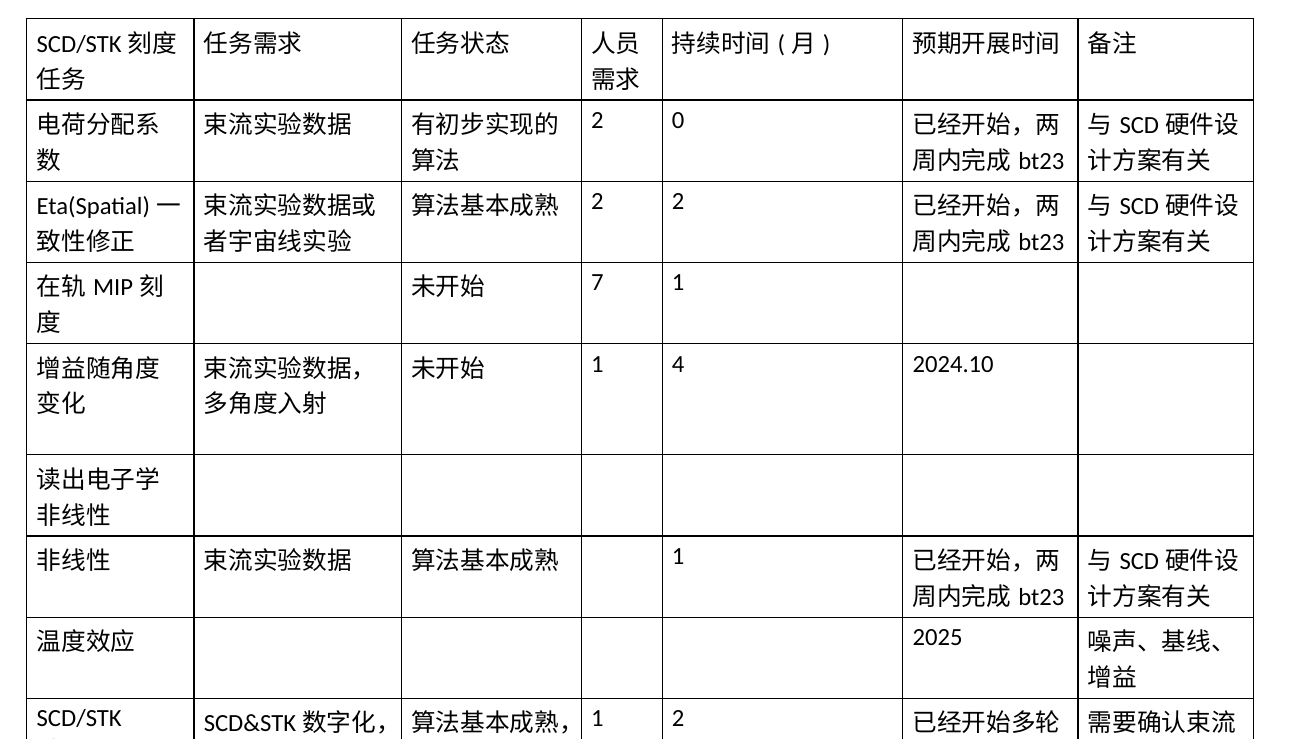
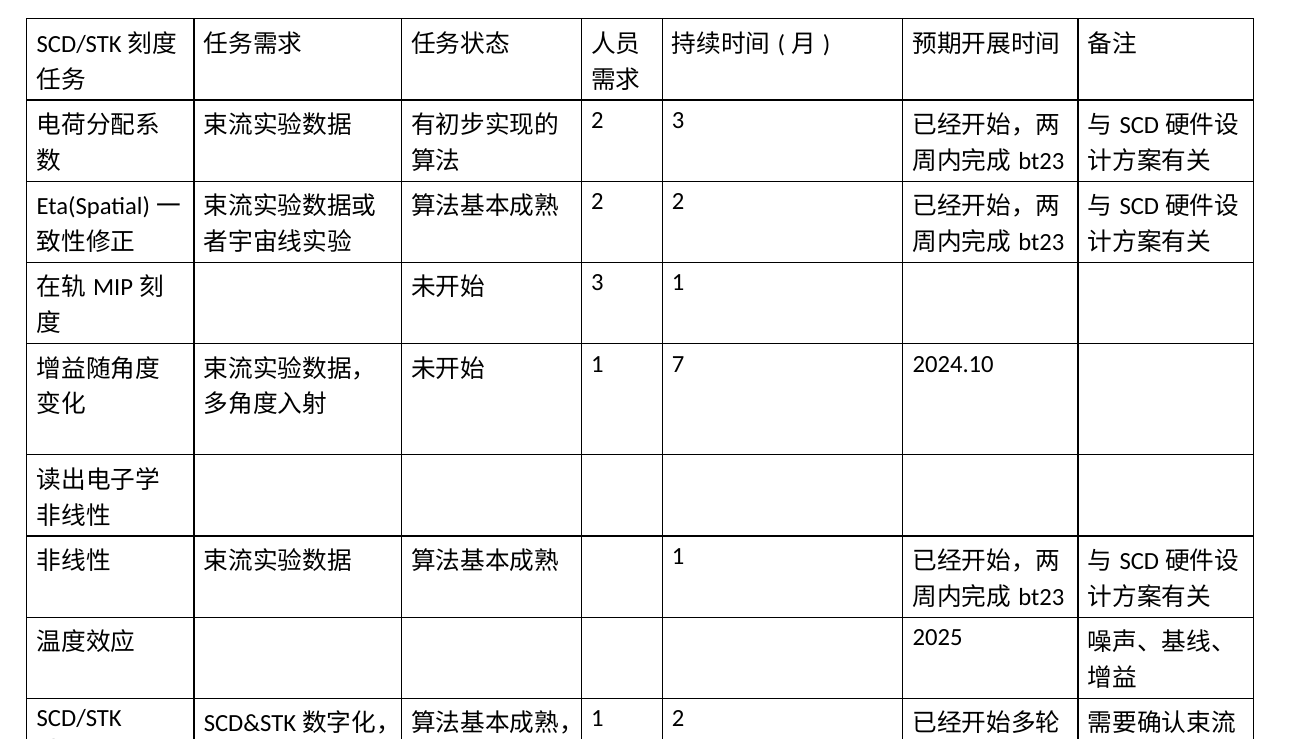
2 0: 0 -> 3 (678, 120)
7: 7 -> 3 (597, 283)
4: 4 -> 7 (678, 364)
